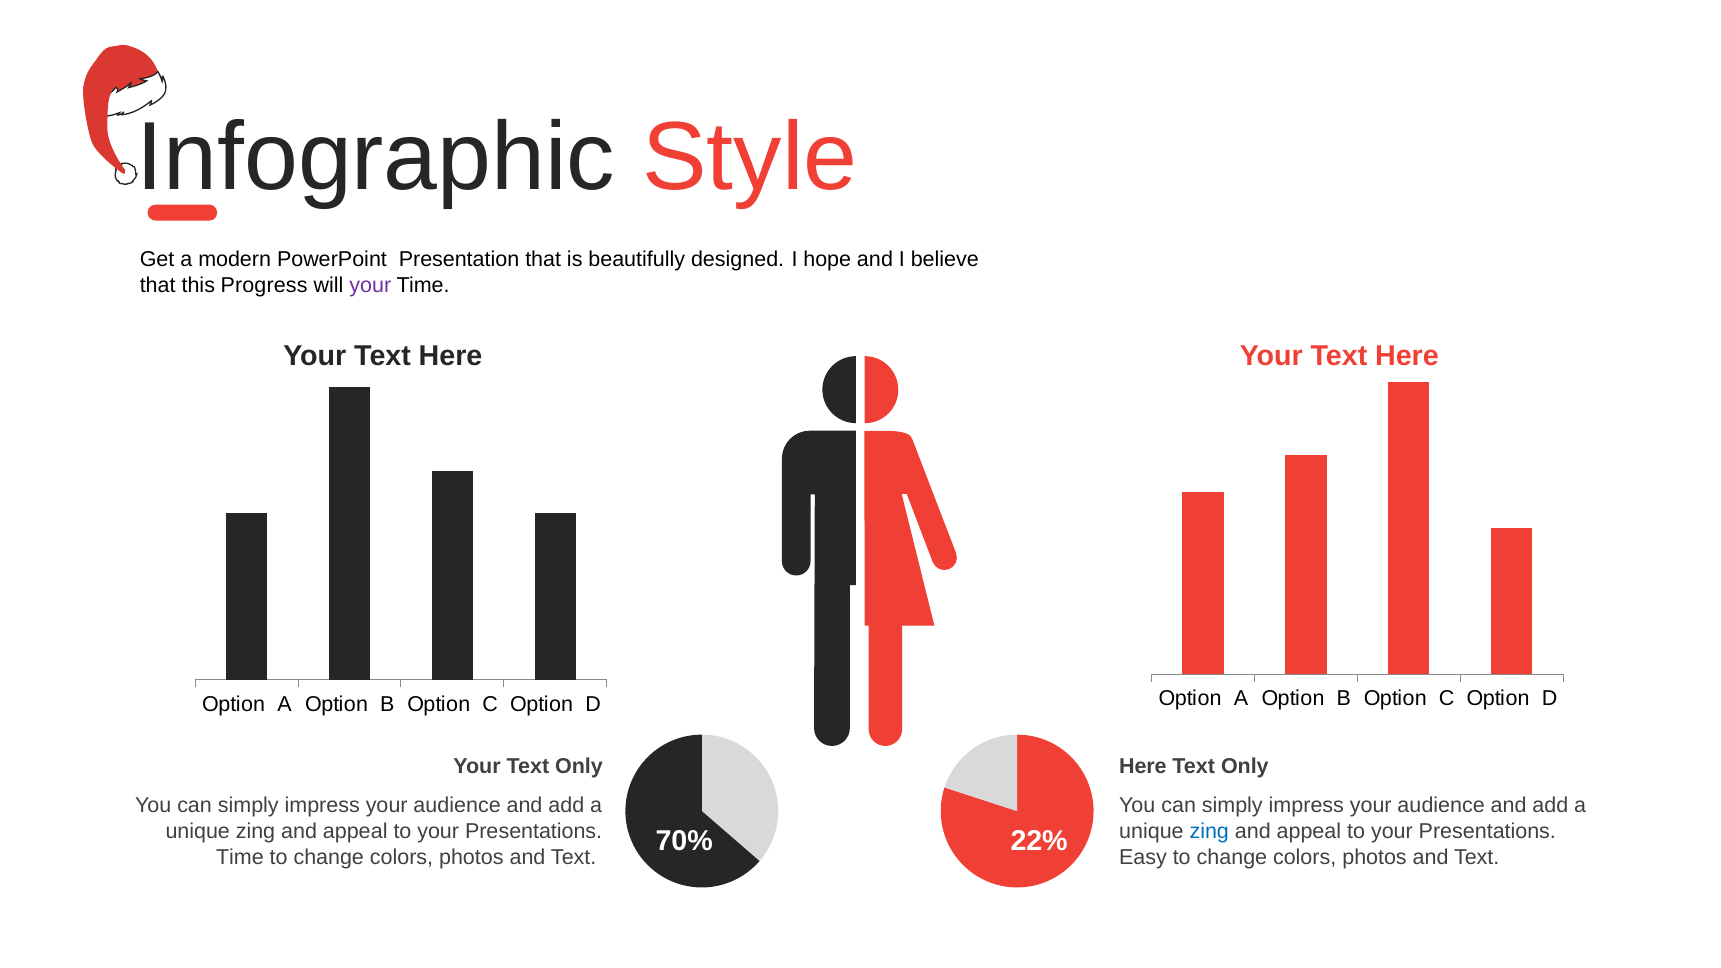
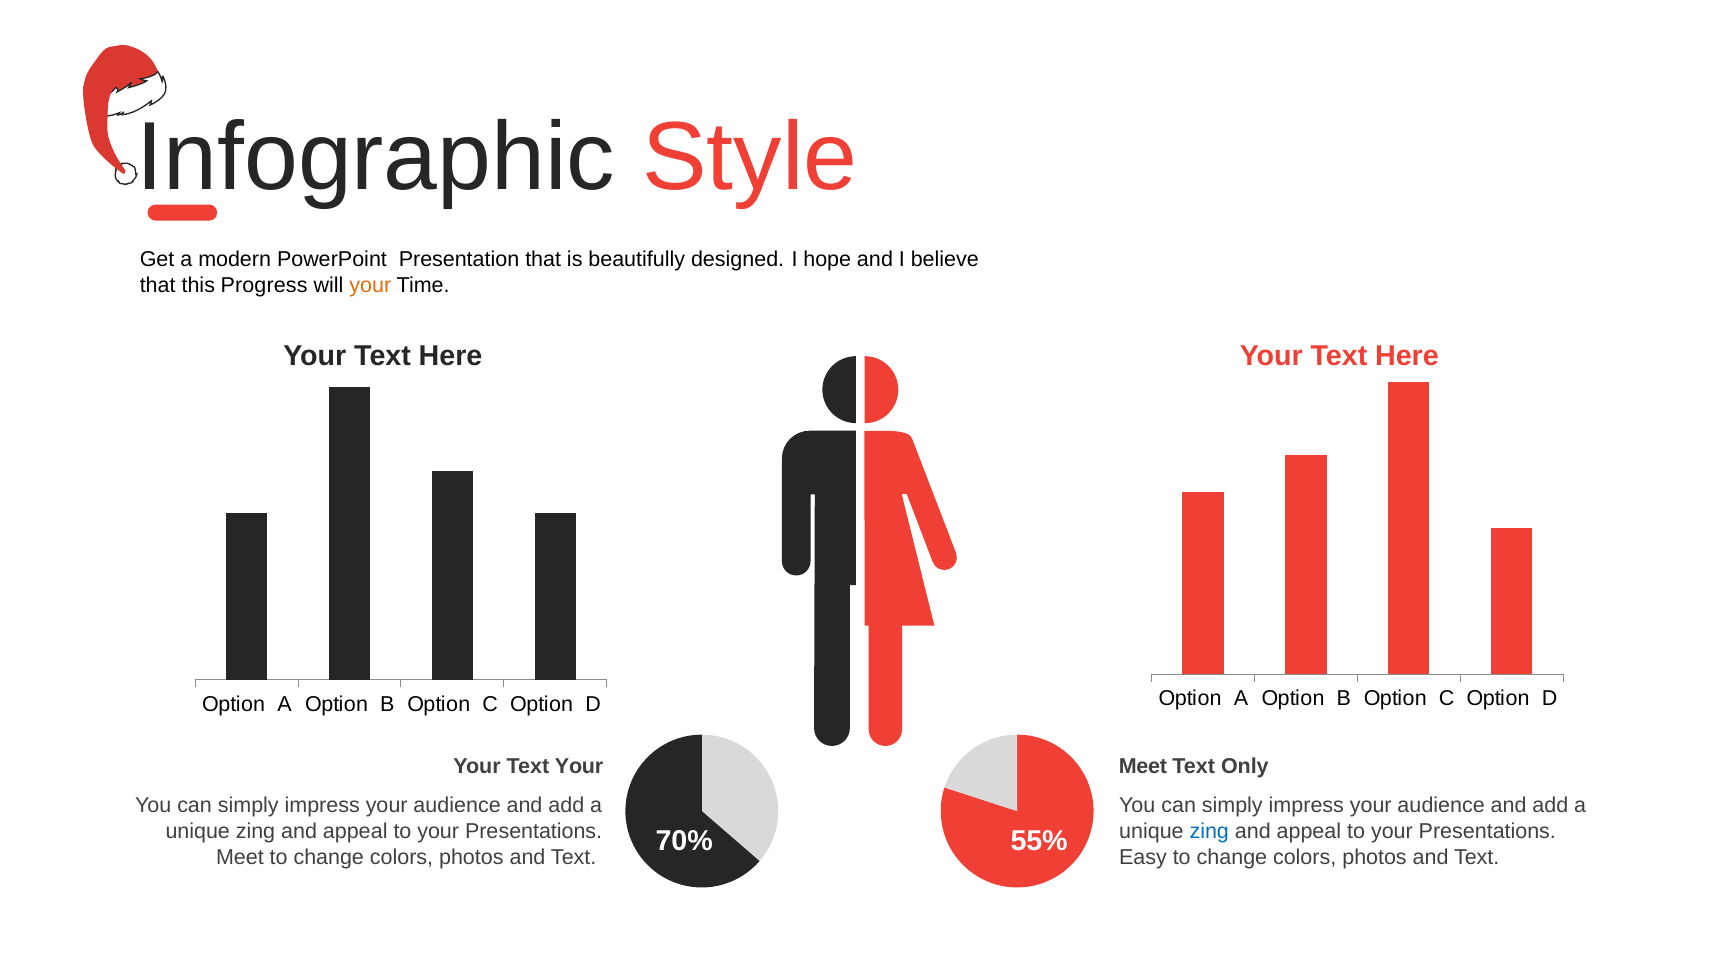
your colour: purple -> orange (370, 285)
Your Text Only: Only -> Your (579, 767)
Here: Here -> Meet (1143, 767)
22%: 22% -> 55% (1039, 842)
Time: Time -> Meet (240, 857)
